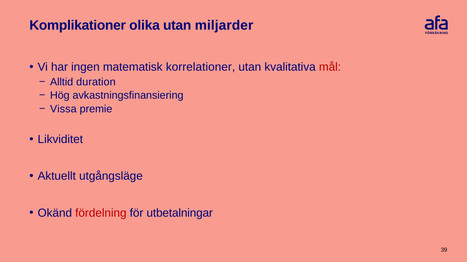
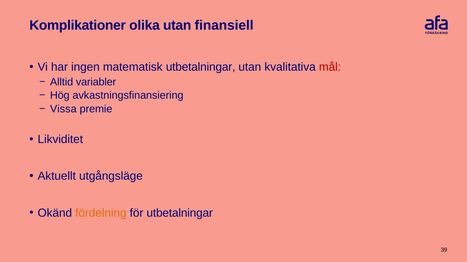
miljarder: miljarder -> finansiell (224, 25)
matematisk korrelationer: korrelationer -> utbetalningar (201, 67)
duration: duration -> variabler (96, 82)
fördelning colour: red -> orange (101, 213)
